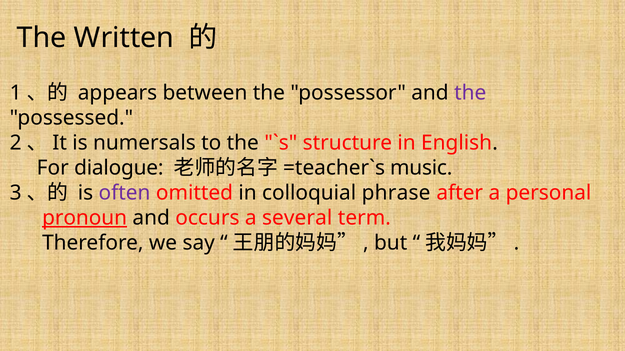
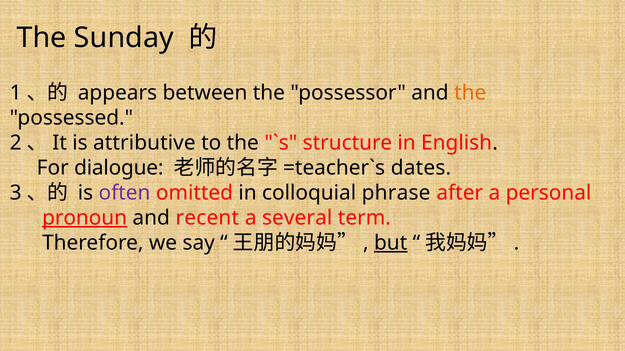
Written: Written -> Sunday (124, 38)
the colour: purple -> orange (470, 93)
numersals: numersals -> attributive (144, 143)
music: music -> dates (421, 168)
occurs: occurs -> recent (207, 218)
but underline: none -> present (391, 243)
